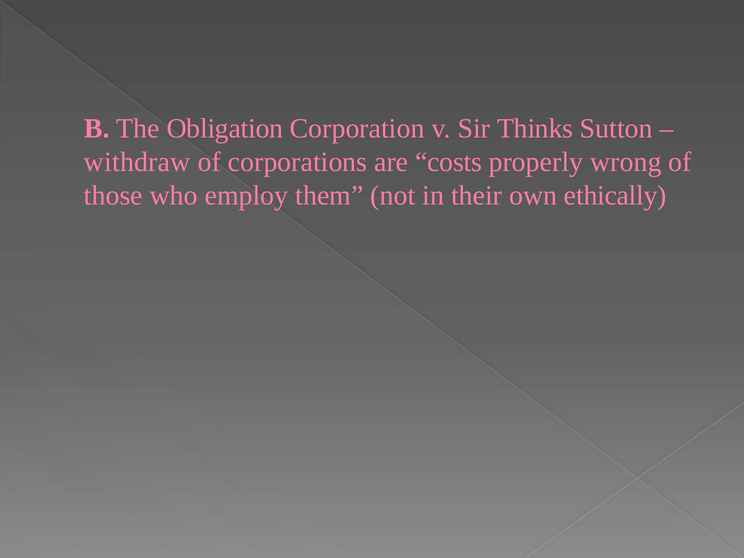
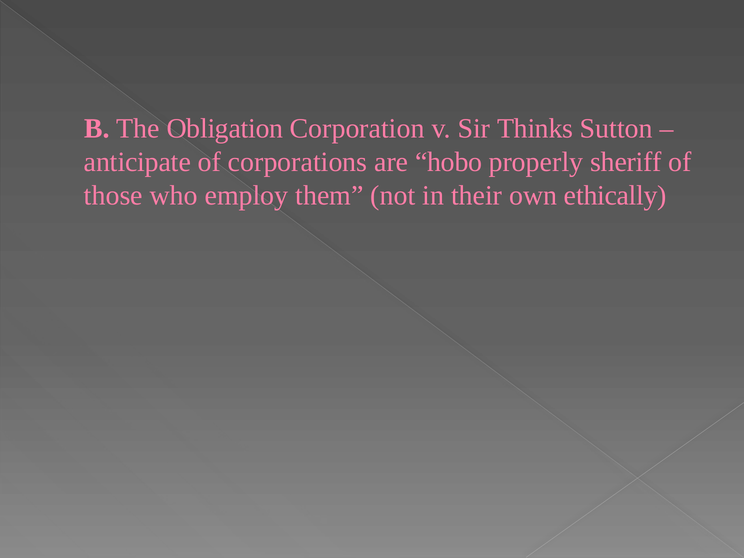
withdraw: withdraw -> anticipate (137, 162)
costs: costs -> hobo (449, 162)
wrong: wrong -> sheriff (626, 162)
